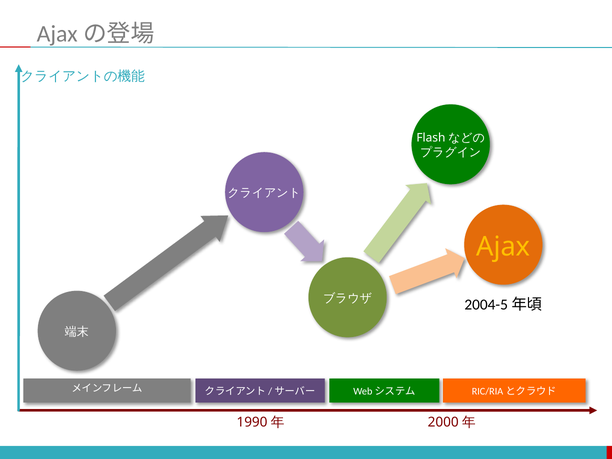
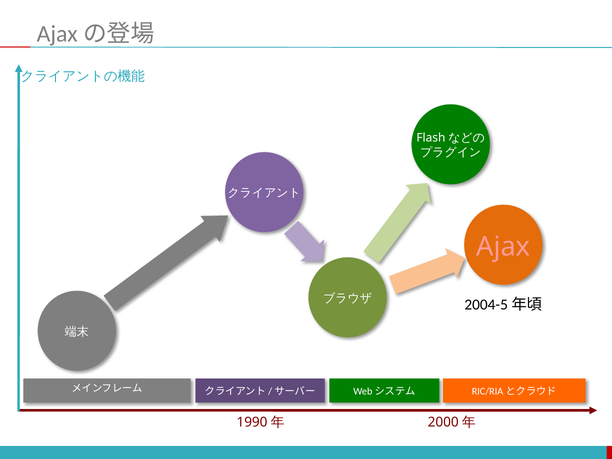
Ajax colour: yellow -> pink (503, 247)
